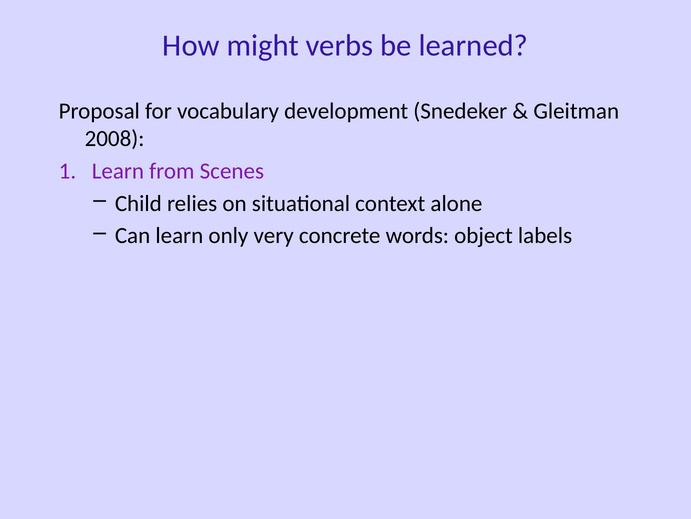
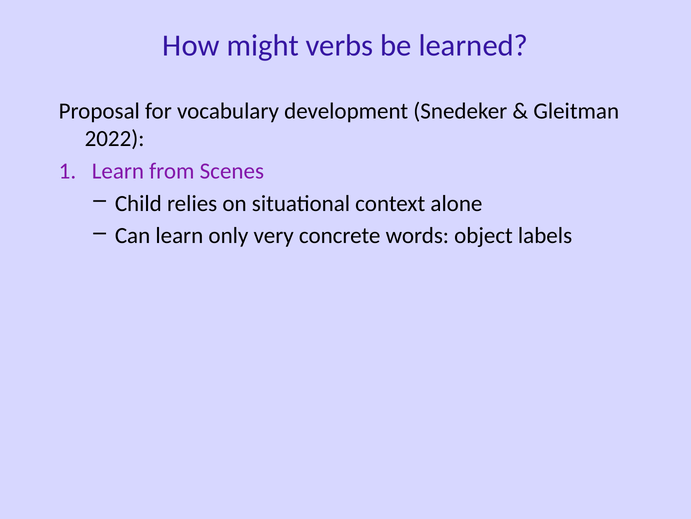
2008: 2008 -> 2022 (115, 139)
